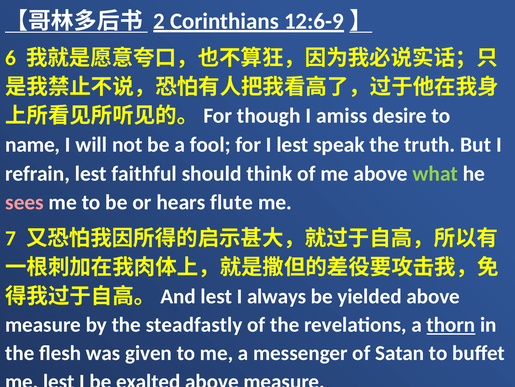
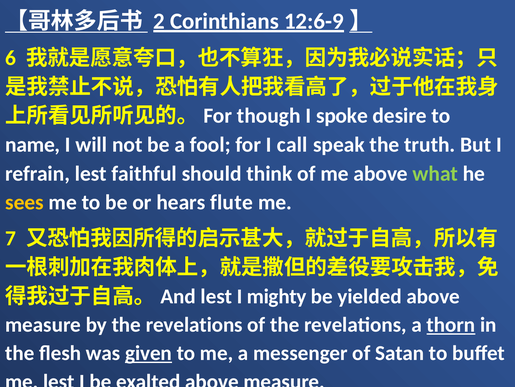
amiss: amiss -> spoke (342, 116)
I lest: lest -> call (292, 144)
sees colour: pink -> yellow (24, 202)
always: always -> mighty (277, 296)
by the steadfastly: steadfastly -> revelations (194, 324)
given underline: none -> present (149, 353)
